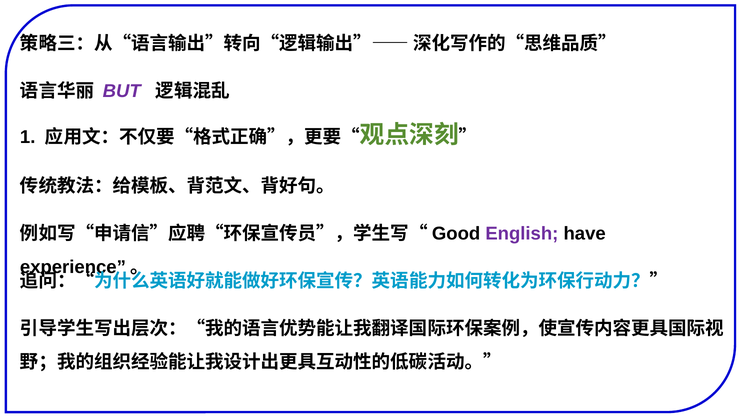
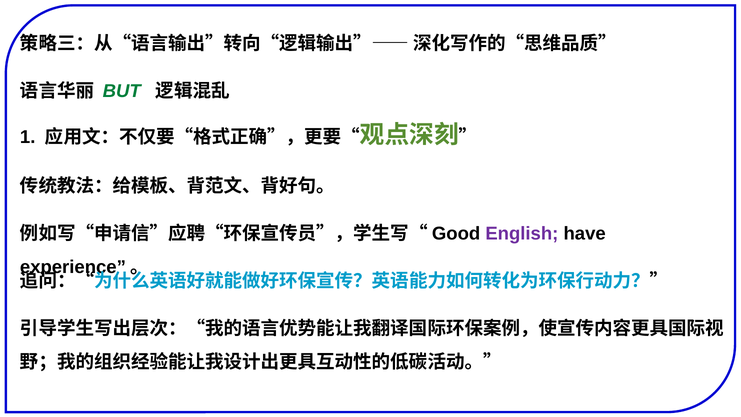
BUT colour: purple -> green (122, 91)
